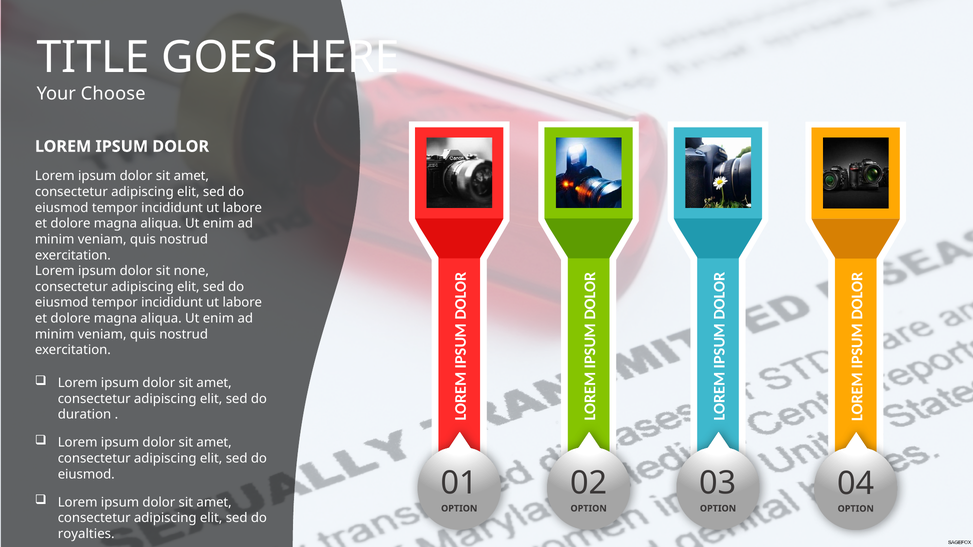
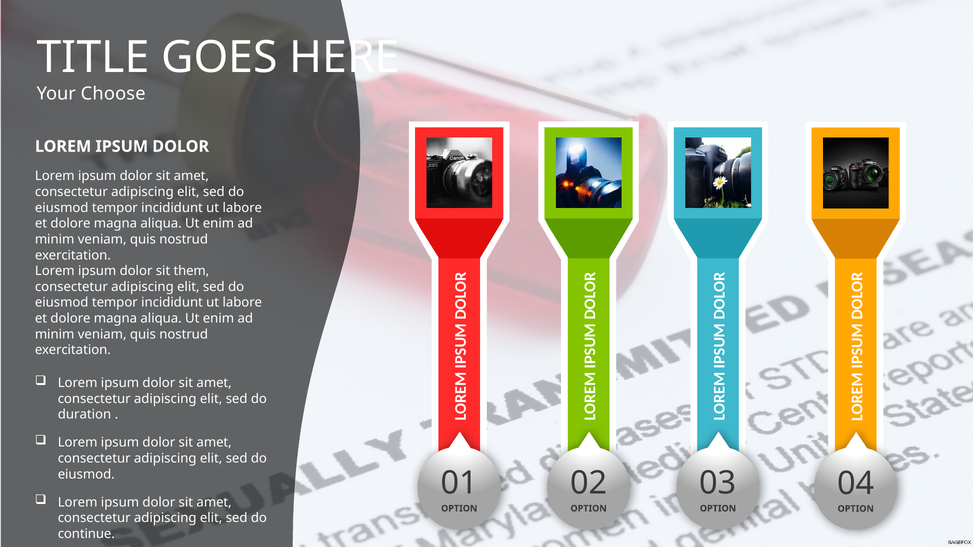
none: none -> them (191, 271)
royalties: royalties -> continue (86, 534)
